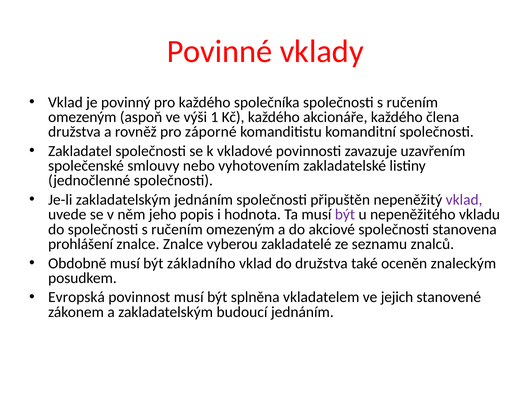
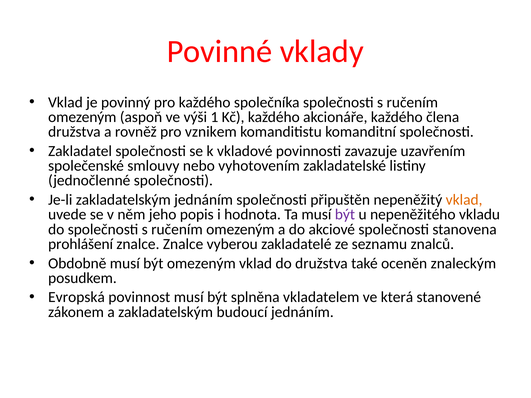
záporné: záporné -> vznikem (211, 132)
vklad colour: purple -> orange (464, 200)
být základního: základního -> omezeným (201, 263)
jejich: jejich -> která (397, 297)
